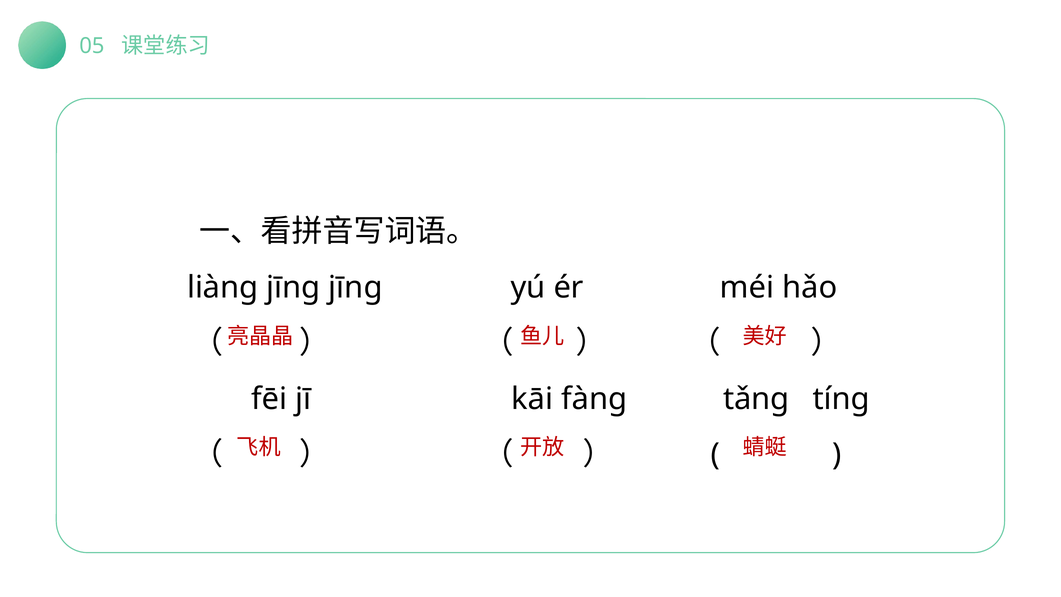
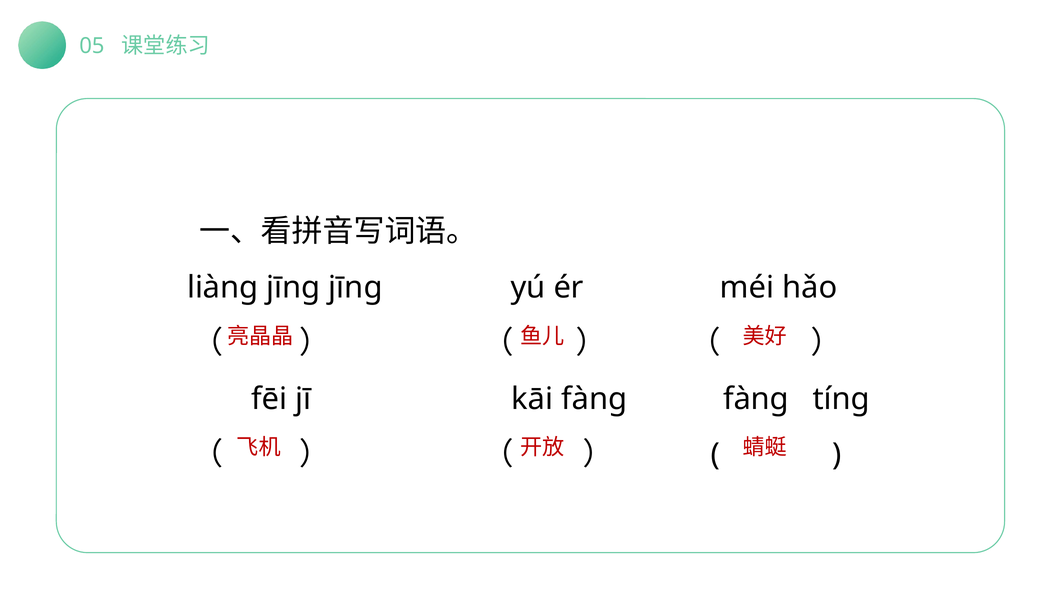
fànɡ tǎng: tǎng -> fànɡ (756, 399)
